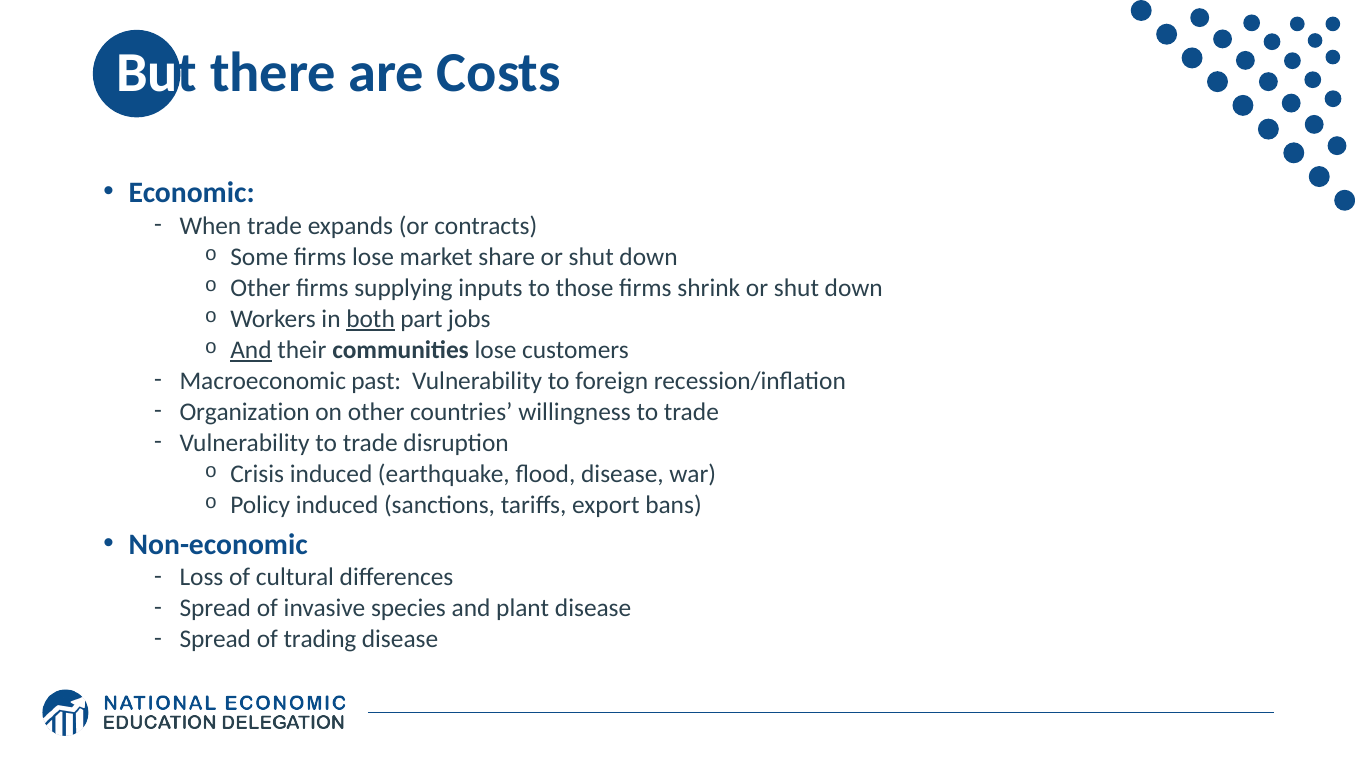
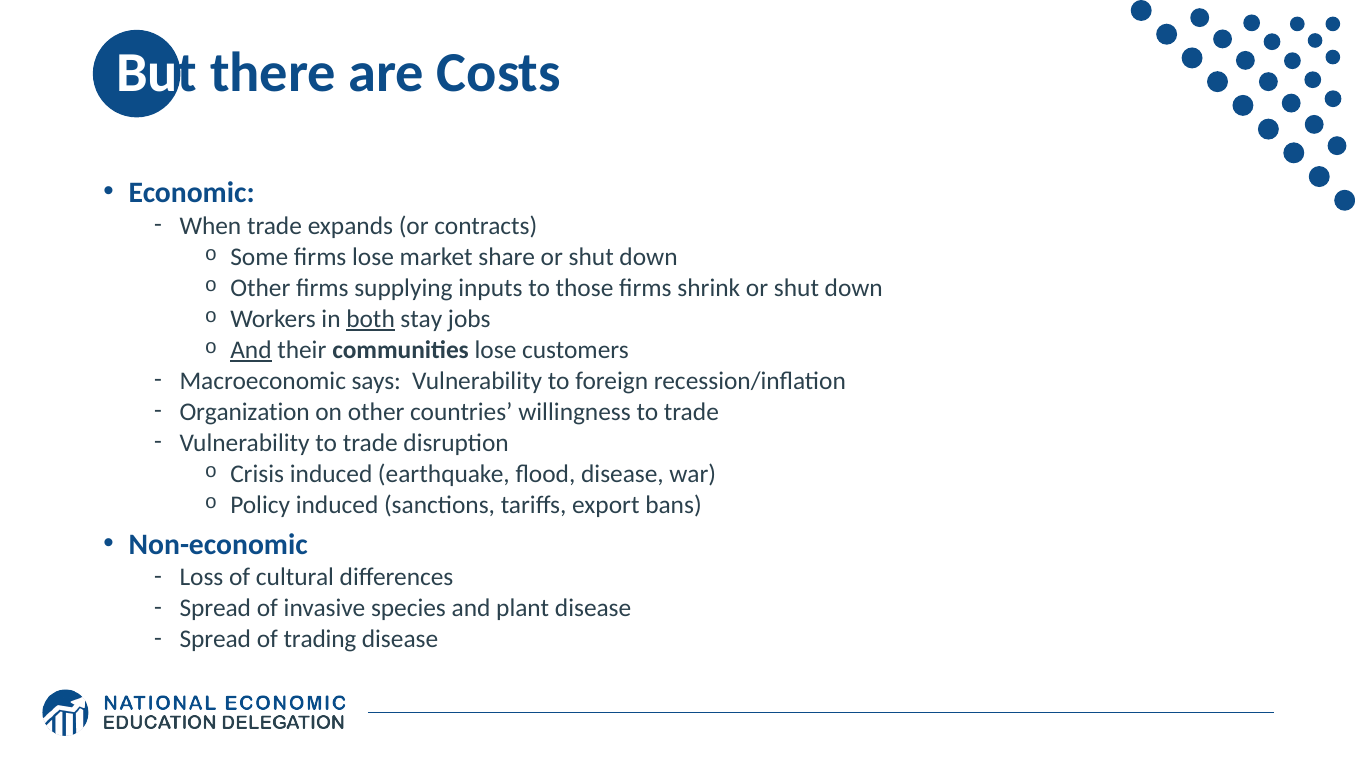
part: part -> stay (421, 319)
past: past -> says (376, 381)
